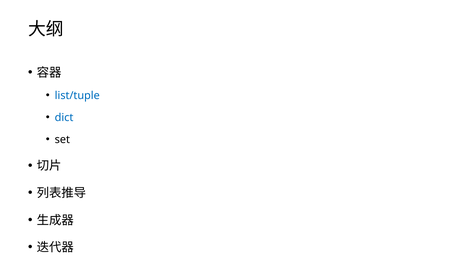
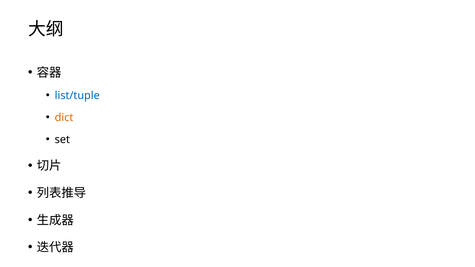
dict colour: blue -> orange (64, 118)
